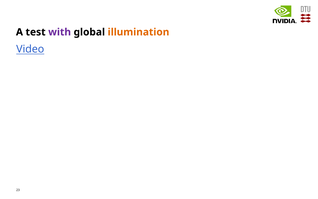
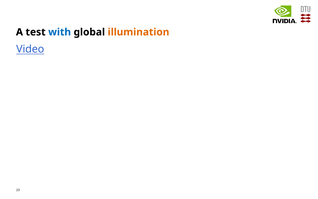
with colour: purple -> blue (60, 32)
